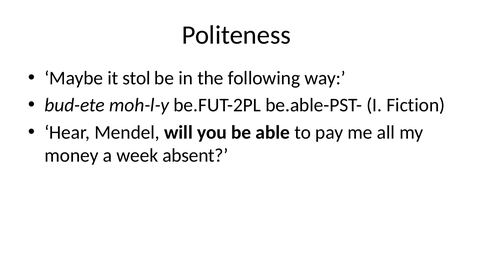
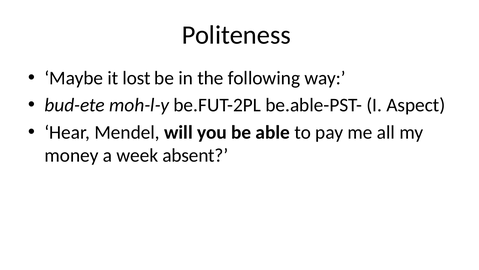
stol: stol -> lost (137, 78)
Fiction: Fiction -> Aspect (416, 105)
